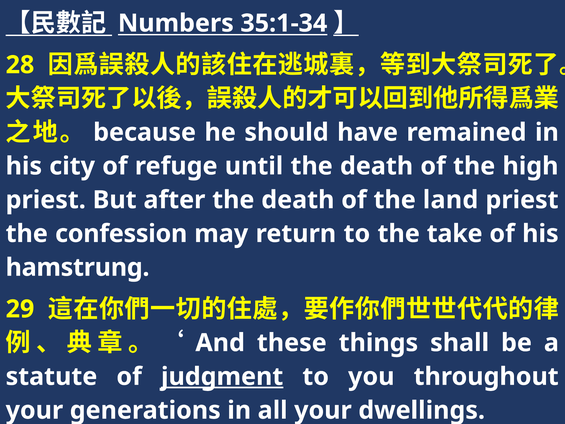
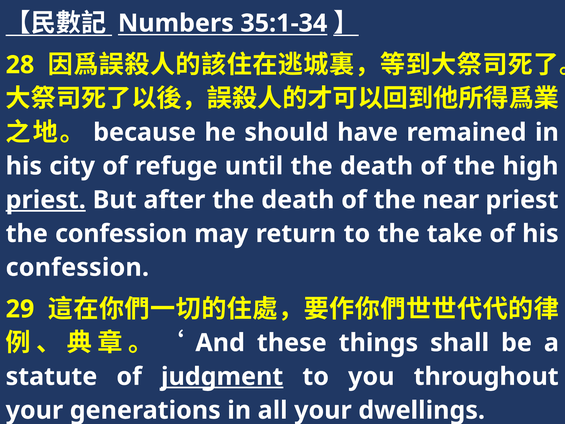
priest underline: none -> present (46, 200)
land: land -> near (451, 200)
hamstrung: hamstrung -> confession (77, 267)
